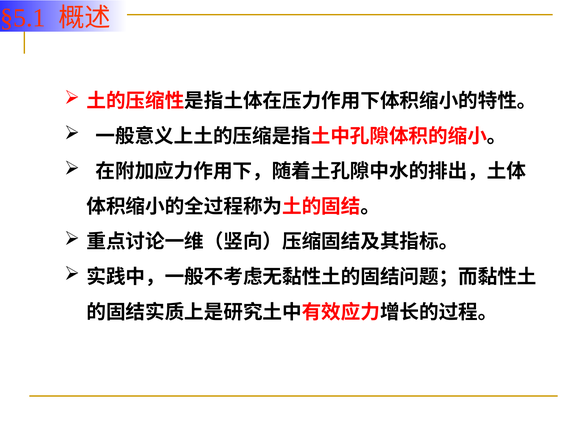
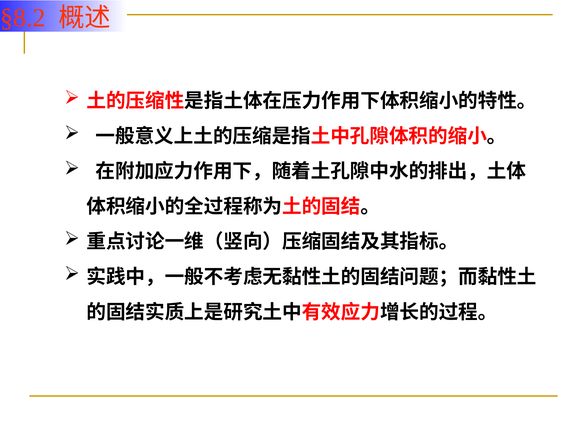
§5.1: §5.1 -> §8.2 (23, 18)
